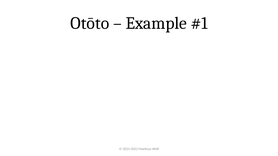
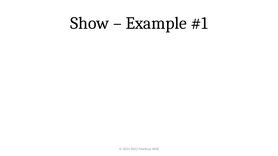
Otōto: Otōto -> Show (90, 23)
